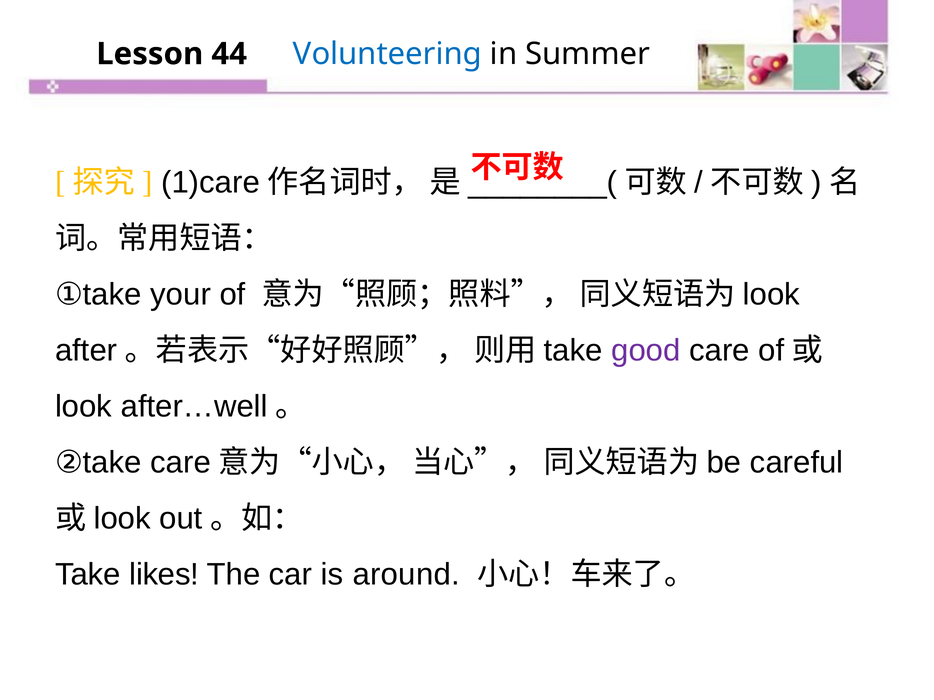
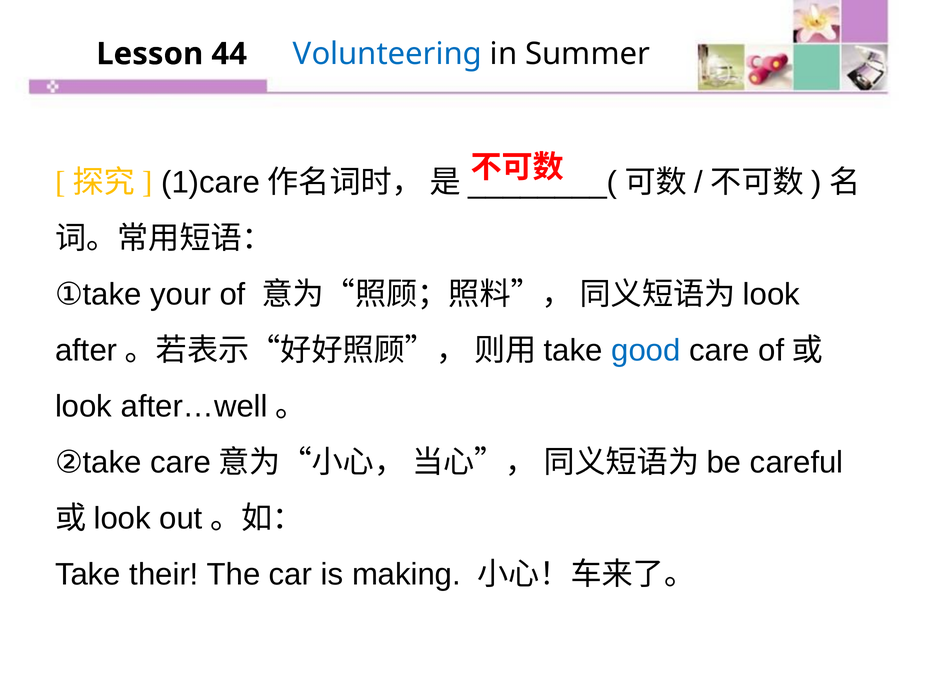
good colour: purple -> blue (646, 351)
likes: likes -> their (164, 575)
around: around -> making (406, 575)
